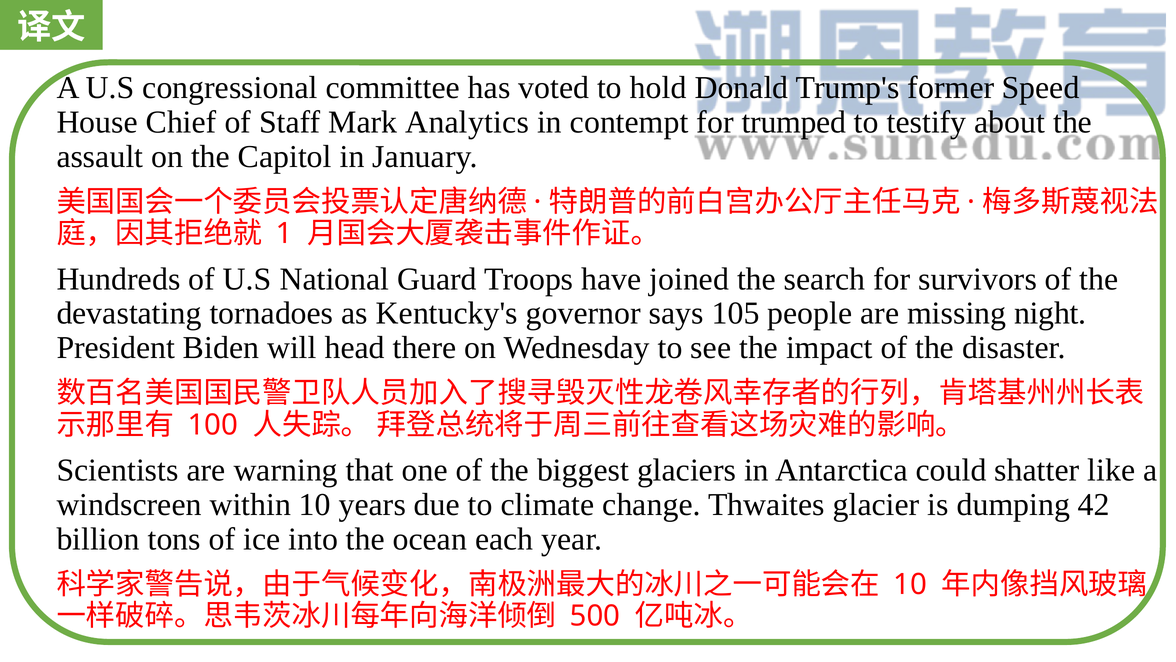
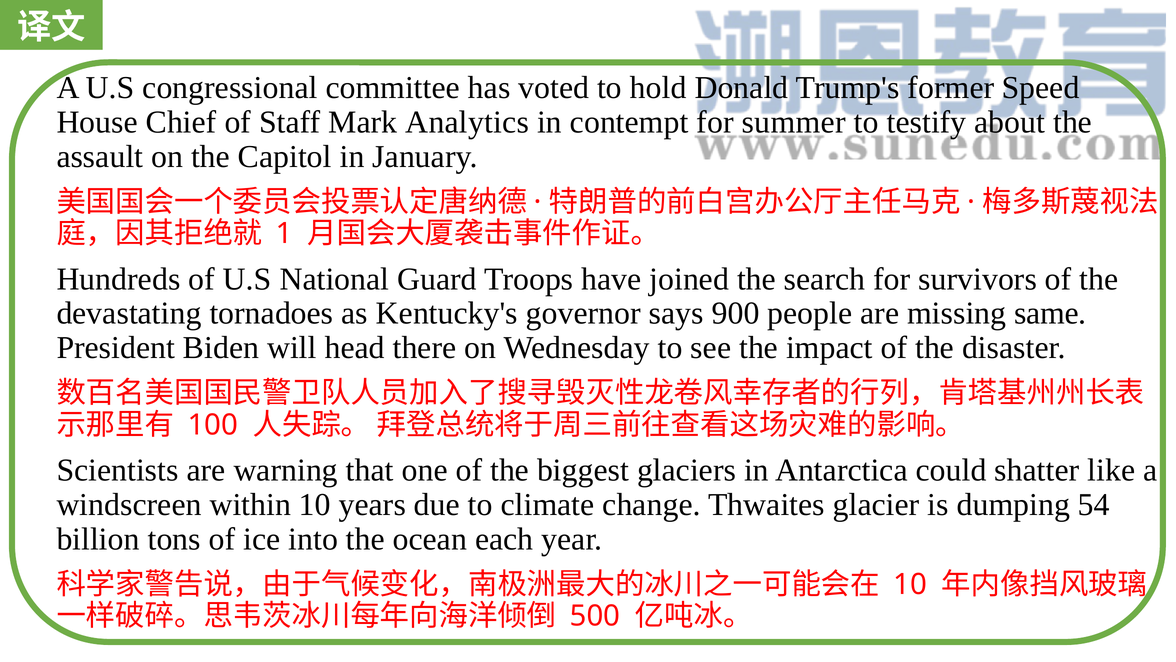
trumped: trumped -> summer (794, 122)
105: 105 -> 900 (736, 313)
night: night -> same (1050, 313)
42: 42 -> 54 (1094, 504)
